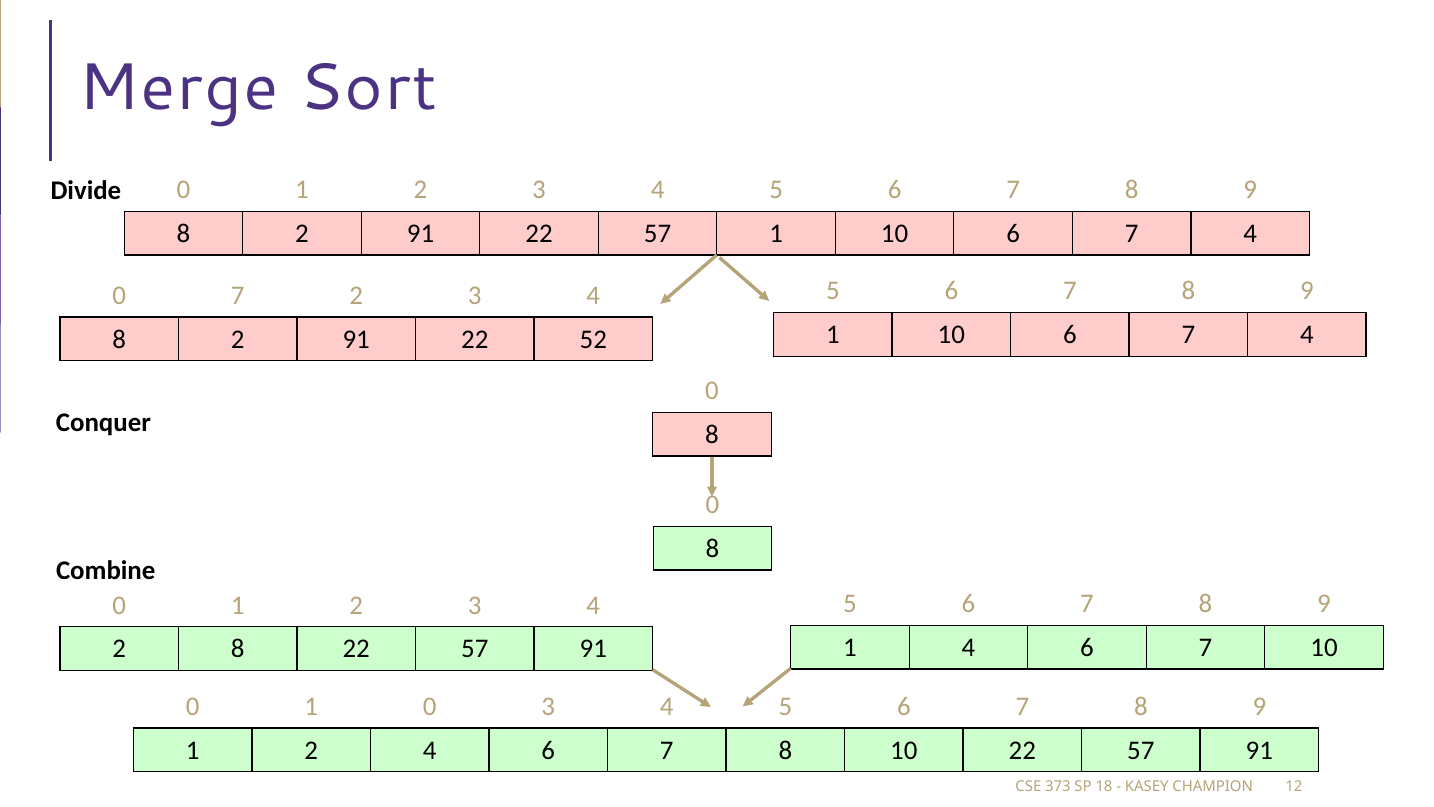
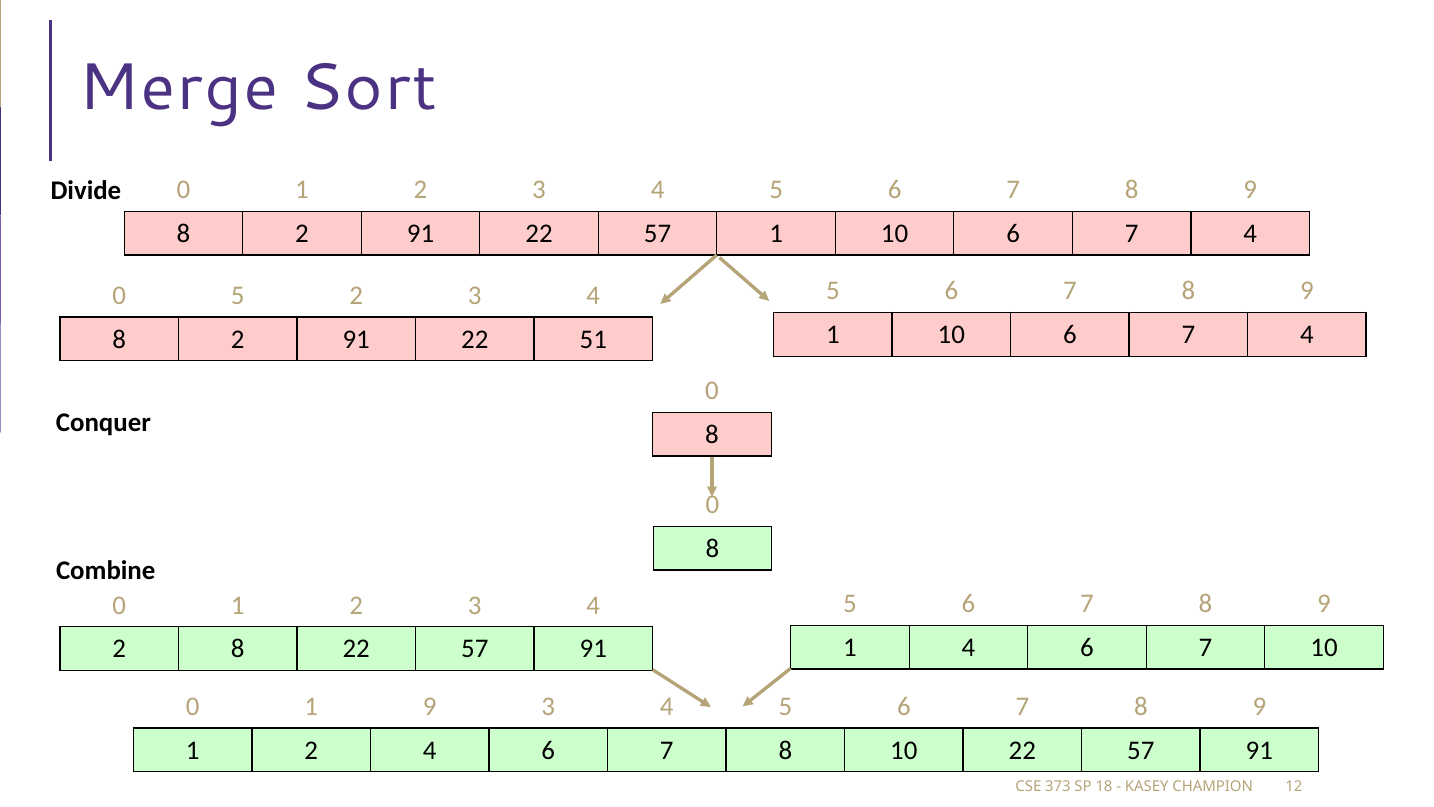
0 7: 7 -> 5 (238, 295)
52: 52 -> 51 (593, 339)
1 0: 0 -> 9 (430, 706)
